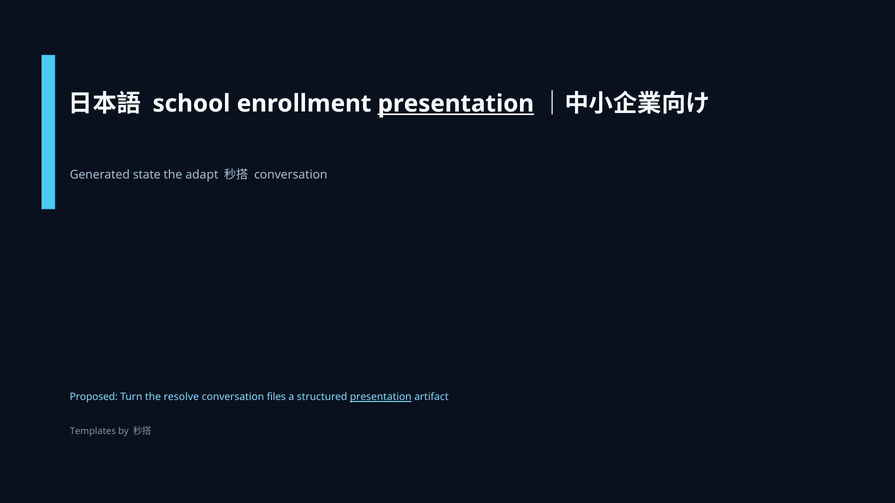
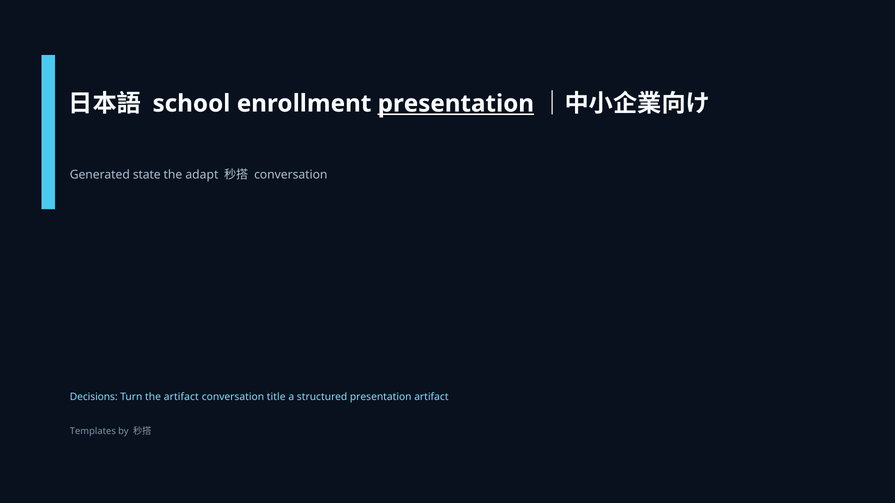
Proposed: Proposed -> Decisions (94, 397)
the resolve: resolve -> artifact (181, 397)
files: files -> title (276, 397)
presentation underline: present -> none (381, 397)
